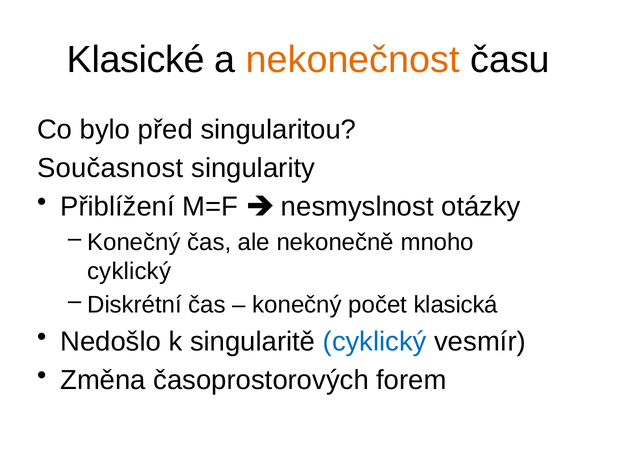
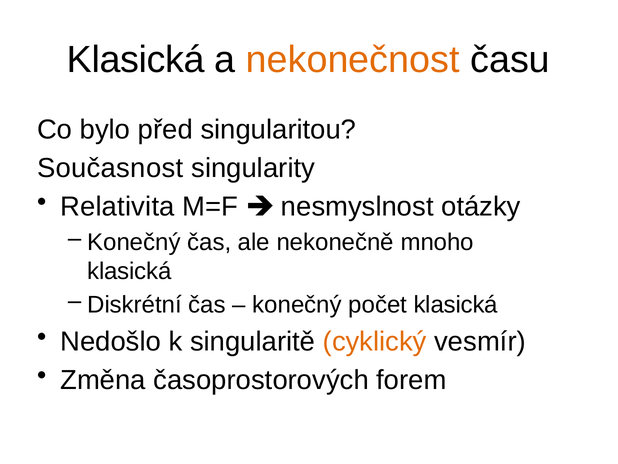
Klasické: Klasické -> Klasická (136, 60)
Přiblížení: Přiblížení -> Relativita (117, 207)
cyklický: cyklický -> klasická (129, 271)
cyklický colour: blue -> orange (375, 341)
